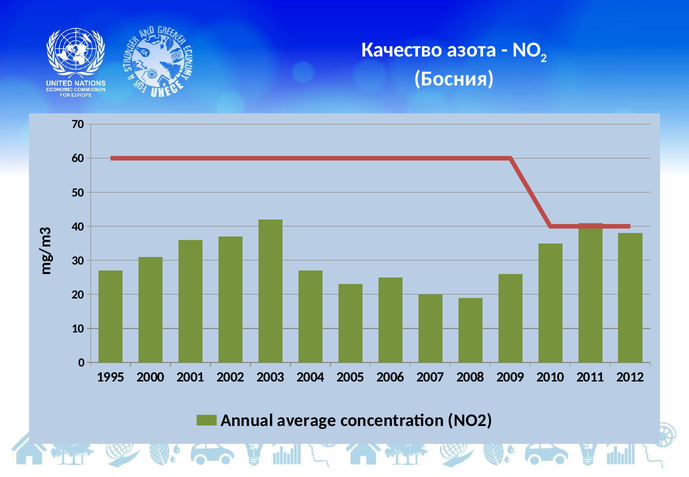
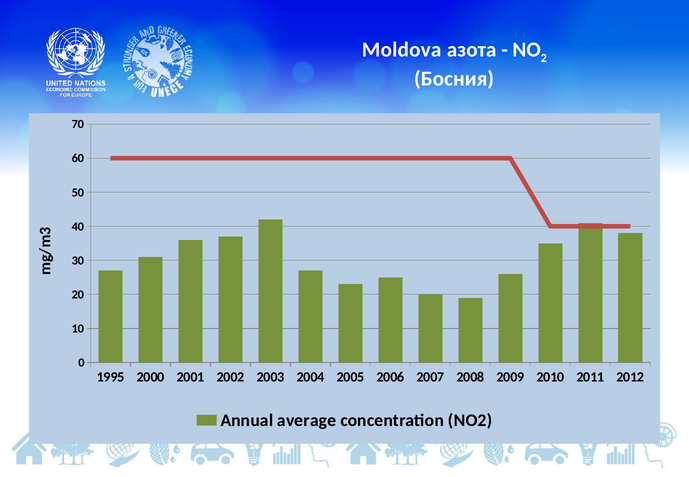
Качество: Качество -> Moldova (402, 50)
